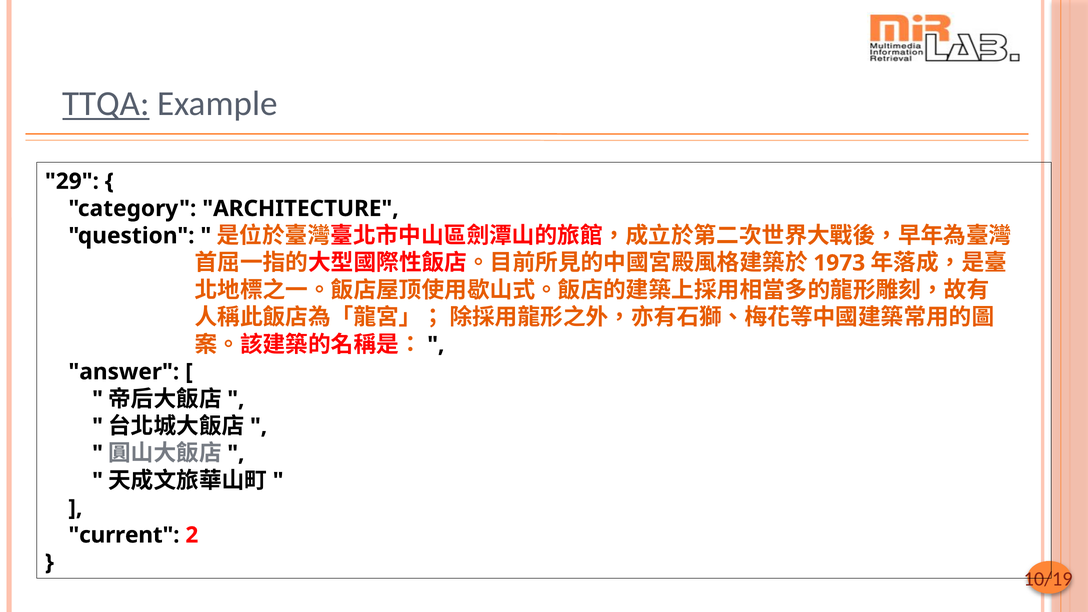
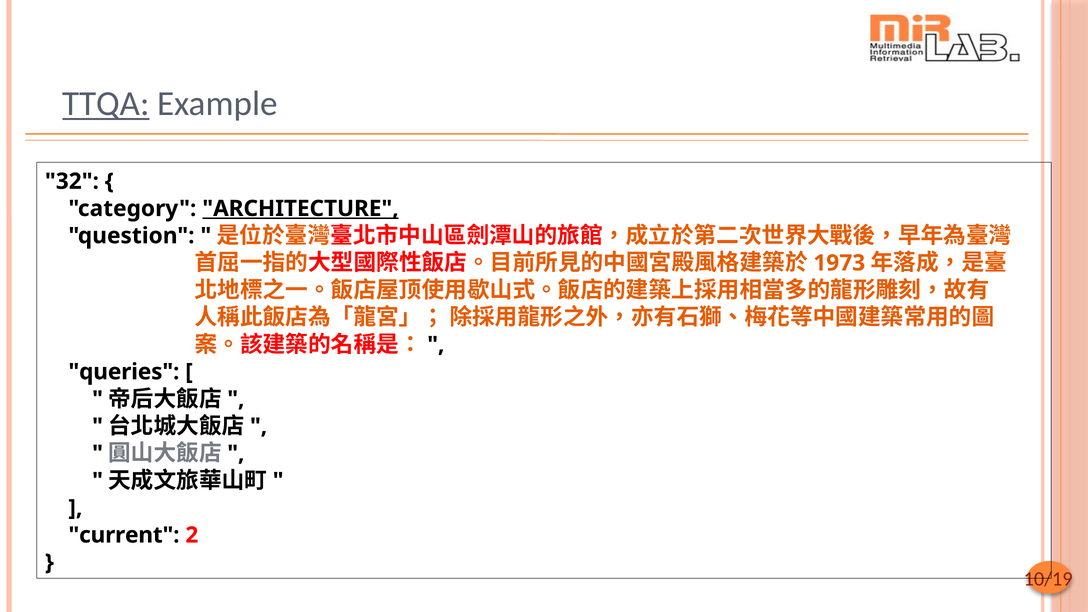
29: 29 -> 32 (72, 181)
ARCHITECTURE underline: none -> present (300, 209)
answer: answer -> queries (124, 372)
